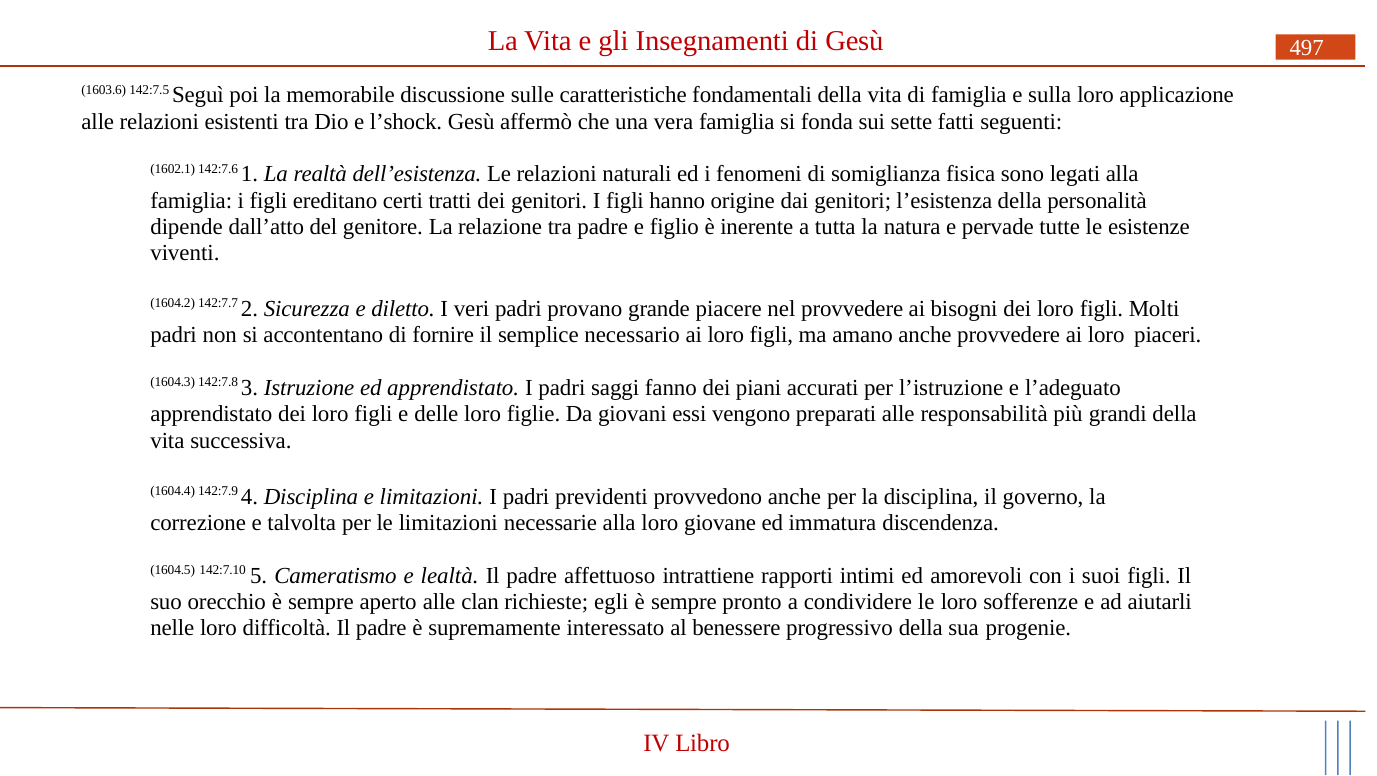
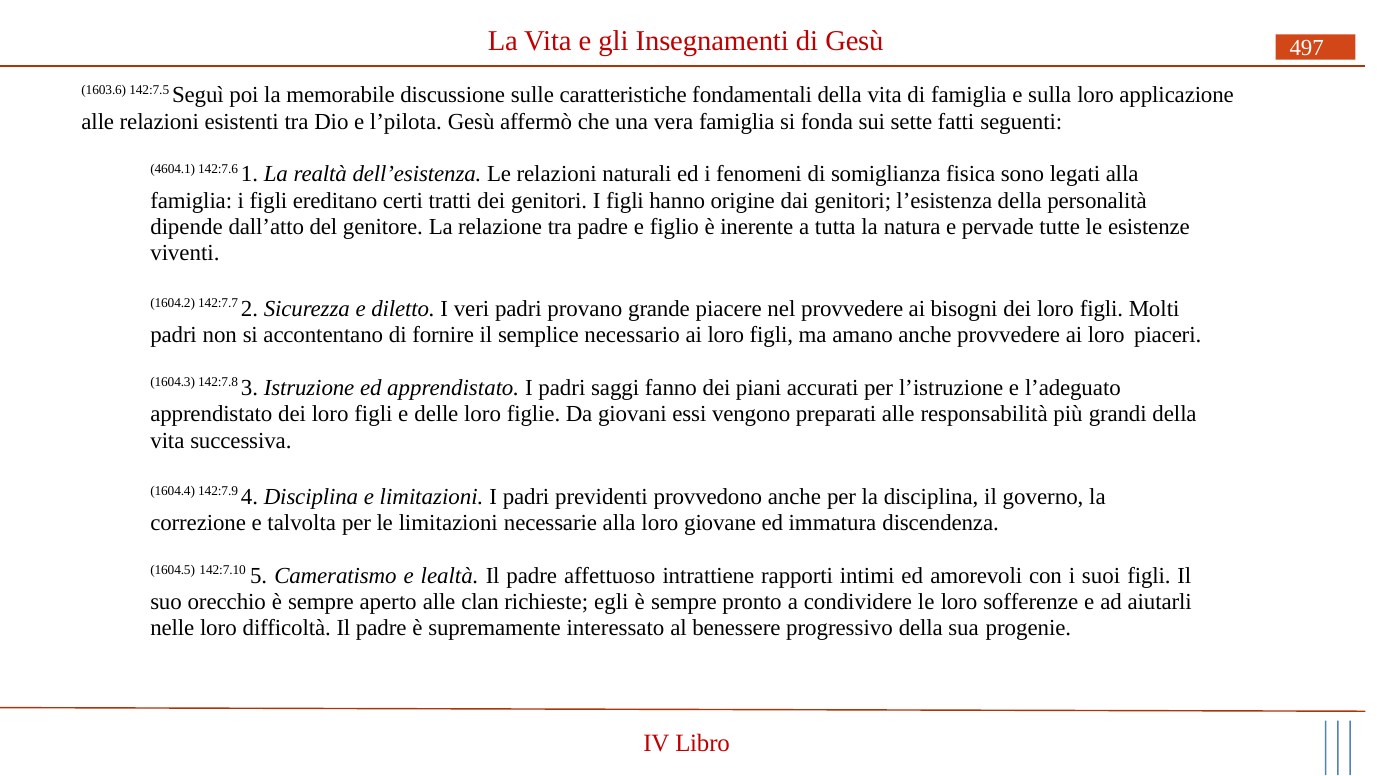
l’shock: l’shock -> l’pilota (406, 122)
1602.1: 1602.1 -> 4604.1 (173, 169)
